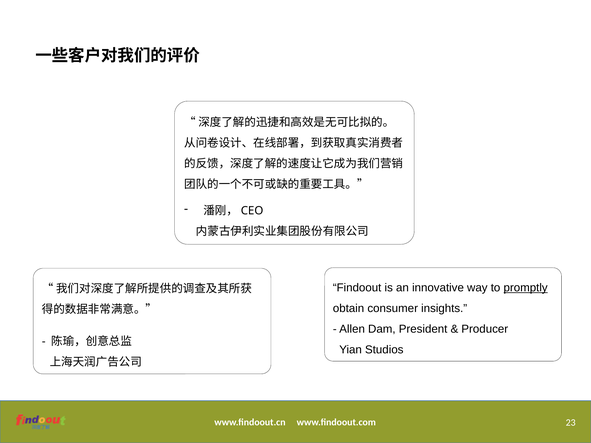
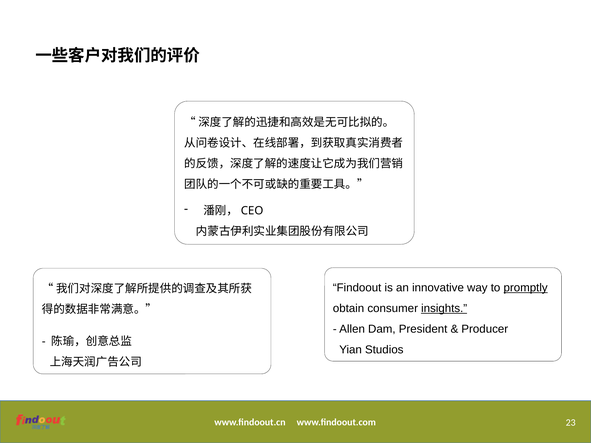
insights underline: none -> present (444, 308)
